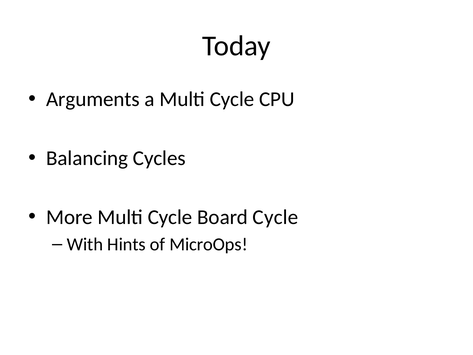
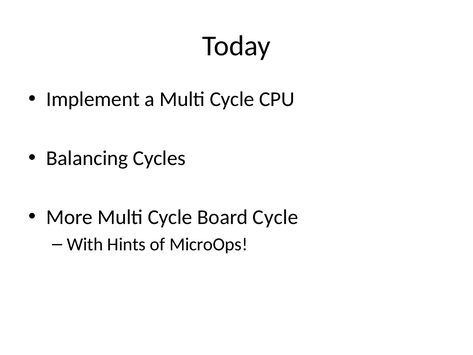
Arguments: Arguments -> Implement (93, 99)
